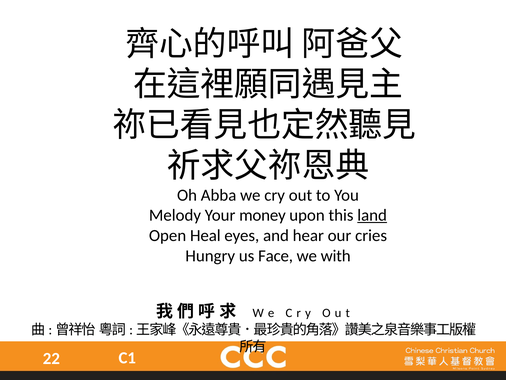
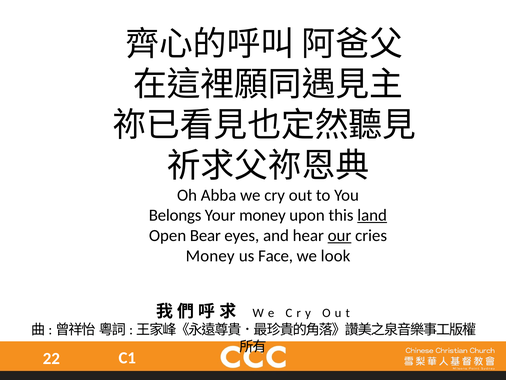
Melody: Melody -> Belongs (175, 215)
Heal: Heal -> Bear (205, 235)
our underline: none -> present (340, 235)
Hungry: Hungry -> Money (210, 256)
with: with -> look (336, 256)
